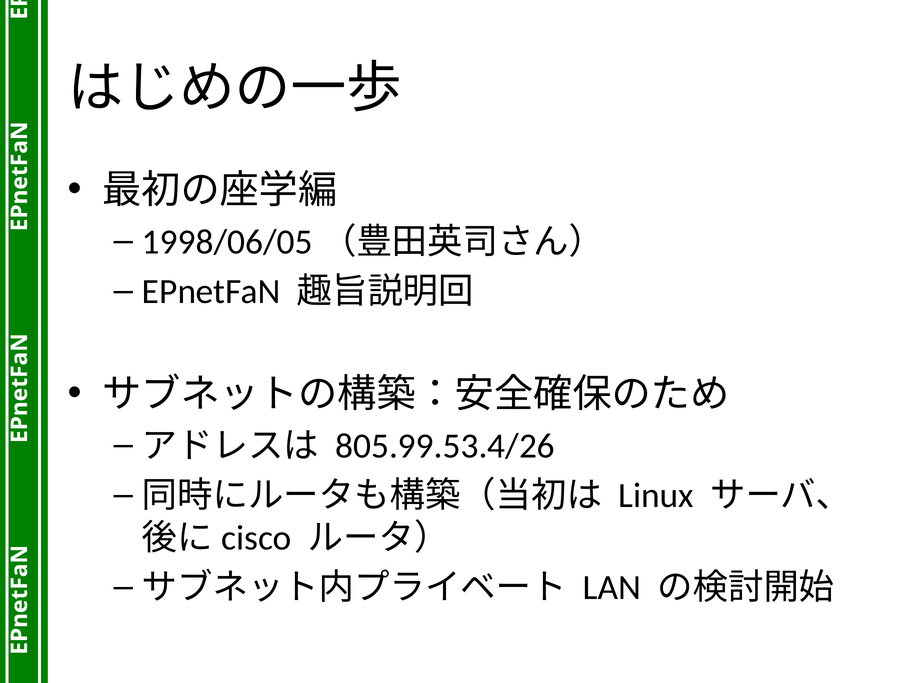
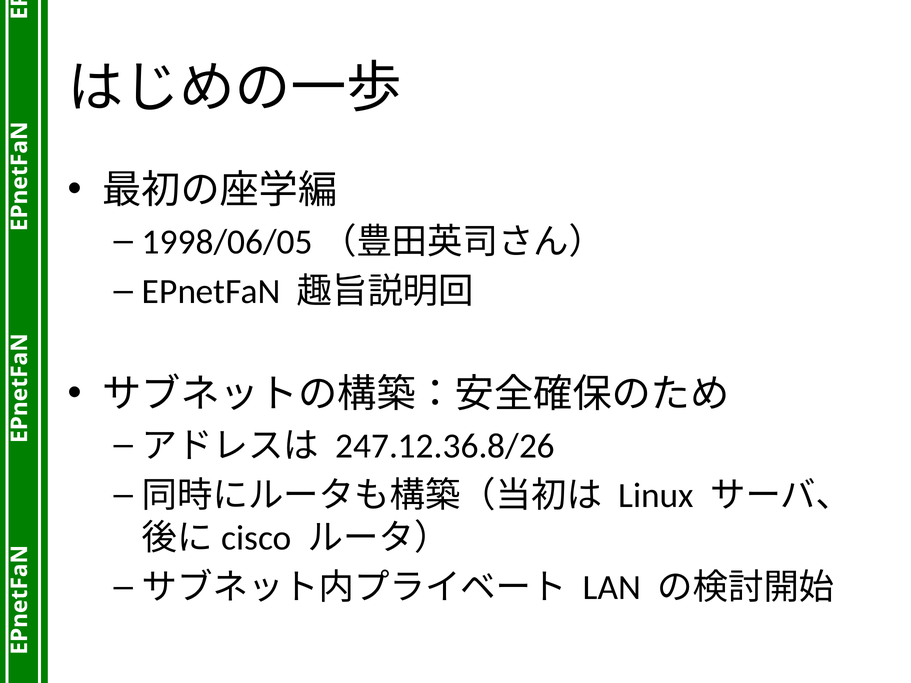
805.99.53.4/26: 805.99.53.4/26 -> 247.12.36.8/26 (445, 446)
